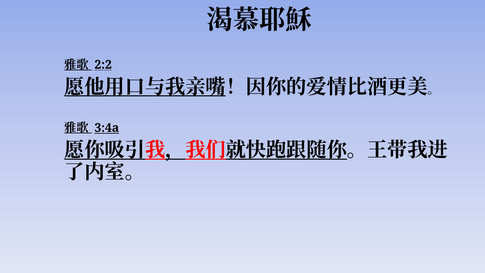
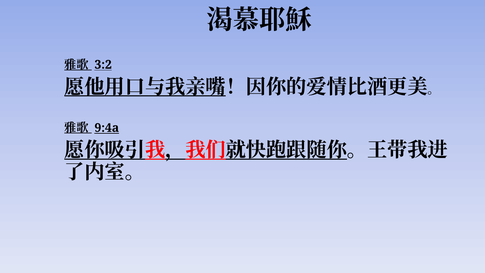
2:2: 2:2 -> 3:2 (103, 65)
3:4a: 3:4a -> 9:4a (107, 128)
